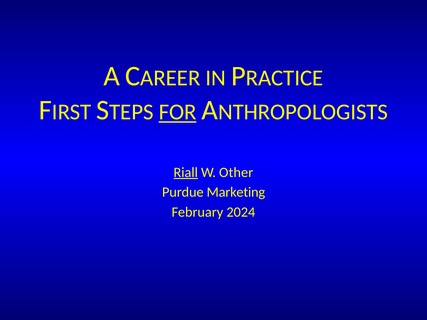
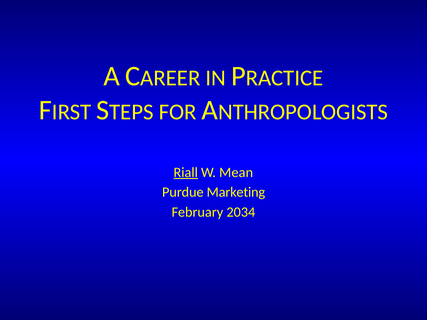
FOR underline: present -> none (178, 112)
Other: Other -> Mean (236, 173)
2024: 2024 -> 2034 (241, 212)
